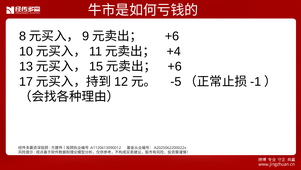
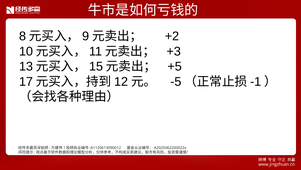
+6: +6 -> +2 (172, 36)
+4: +4 -> +3 (174, 51)
+6: +6 -> +5 (175, 66)
